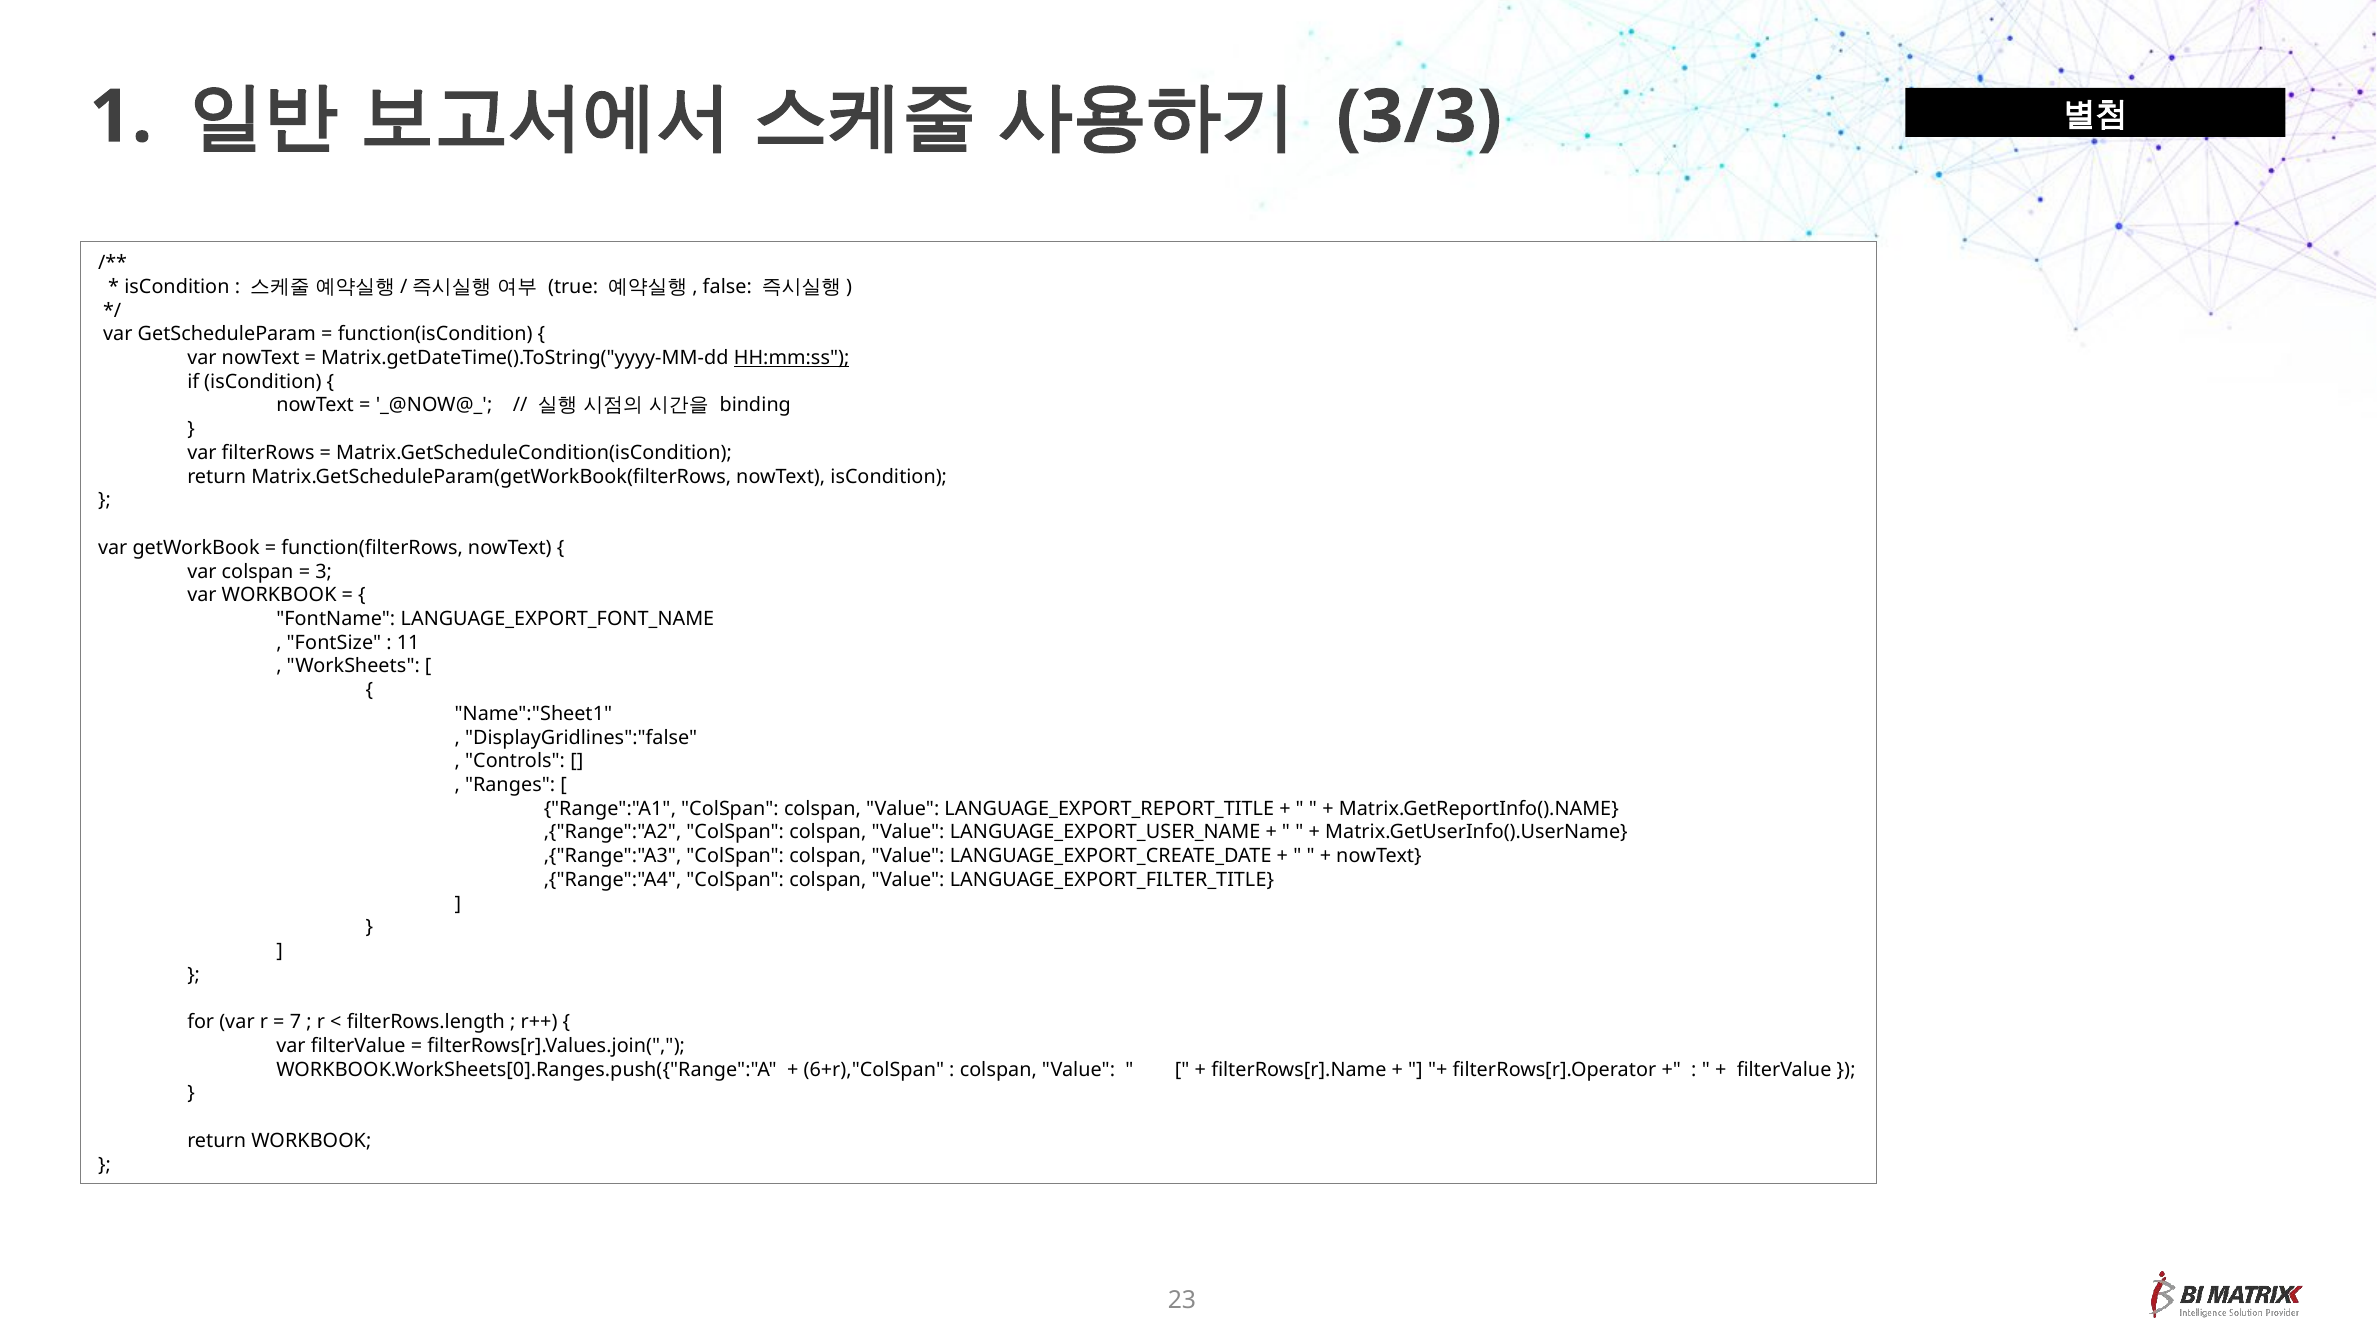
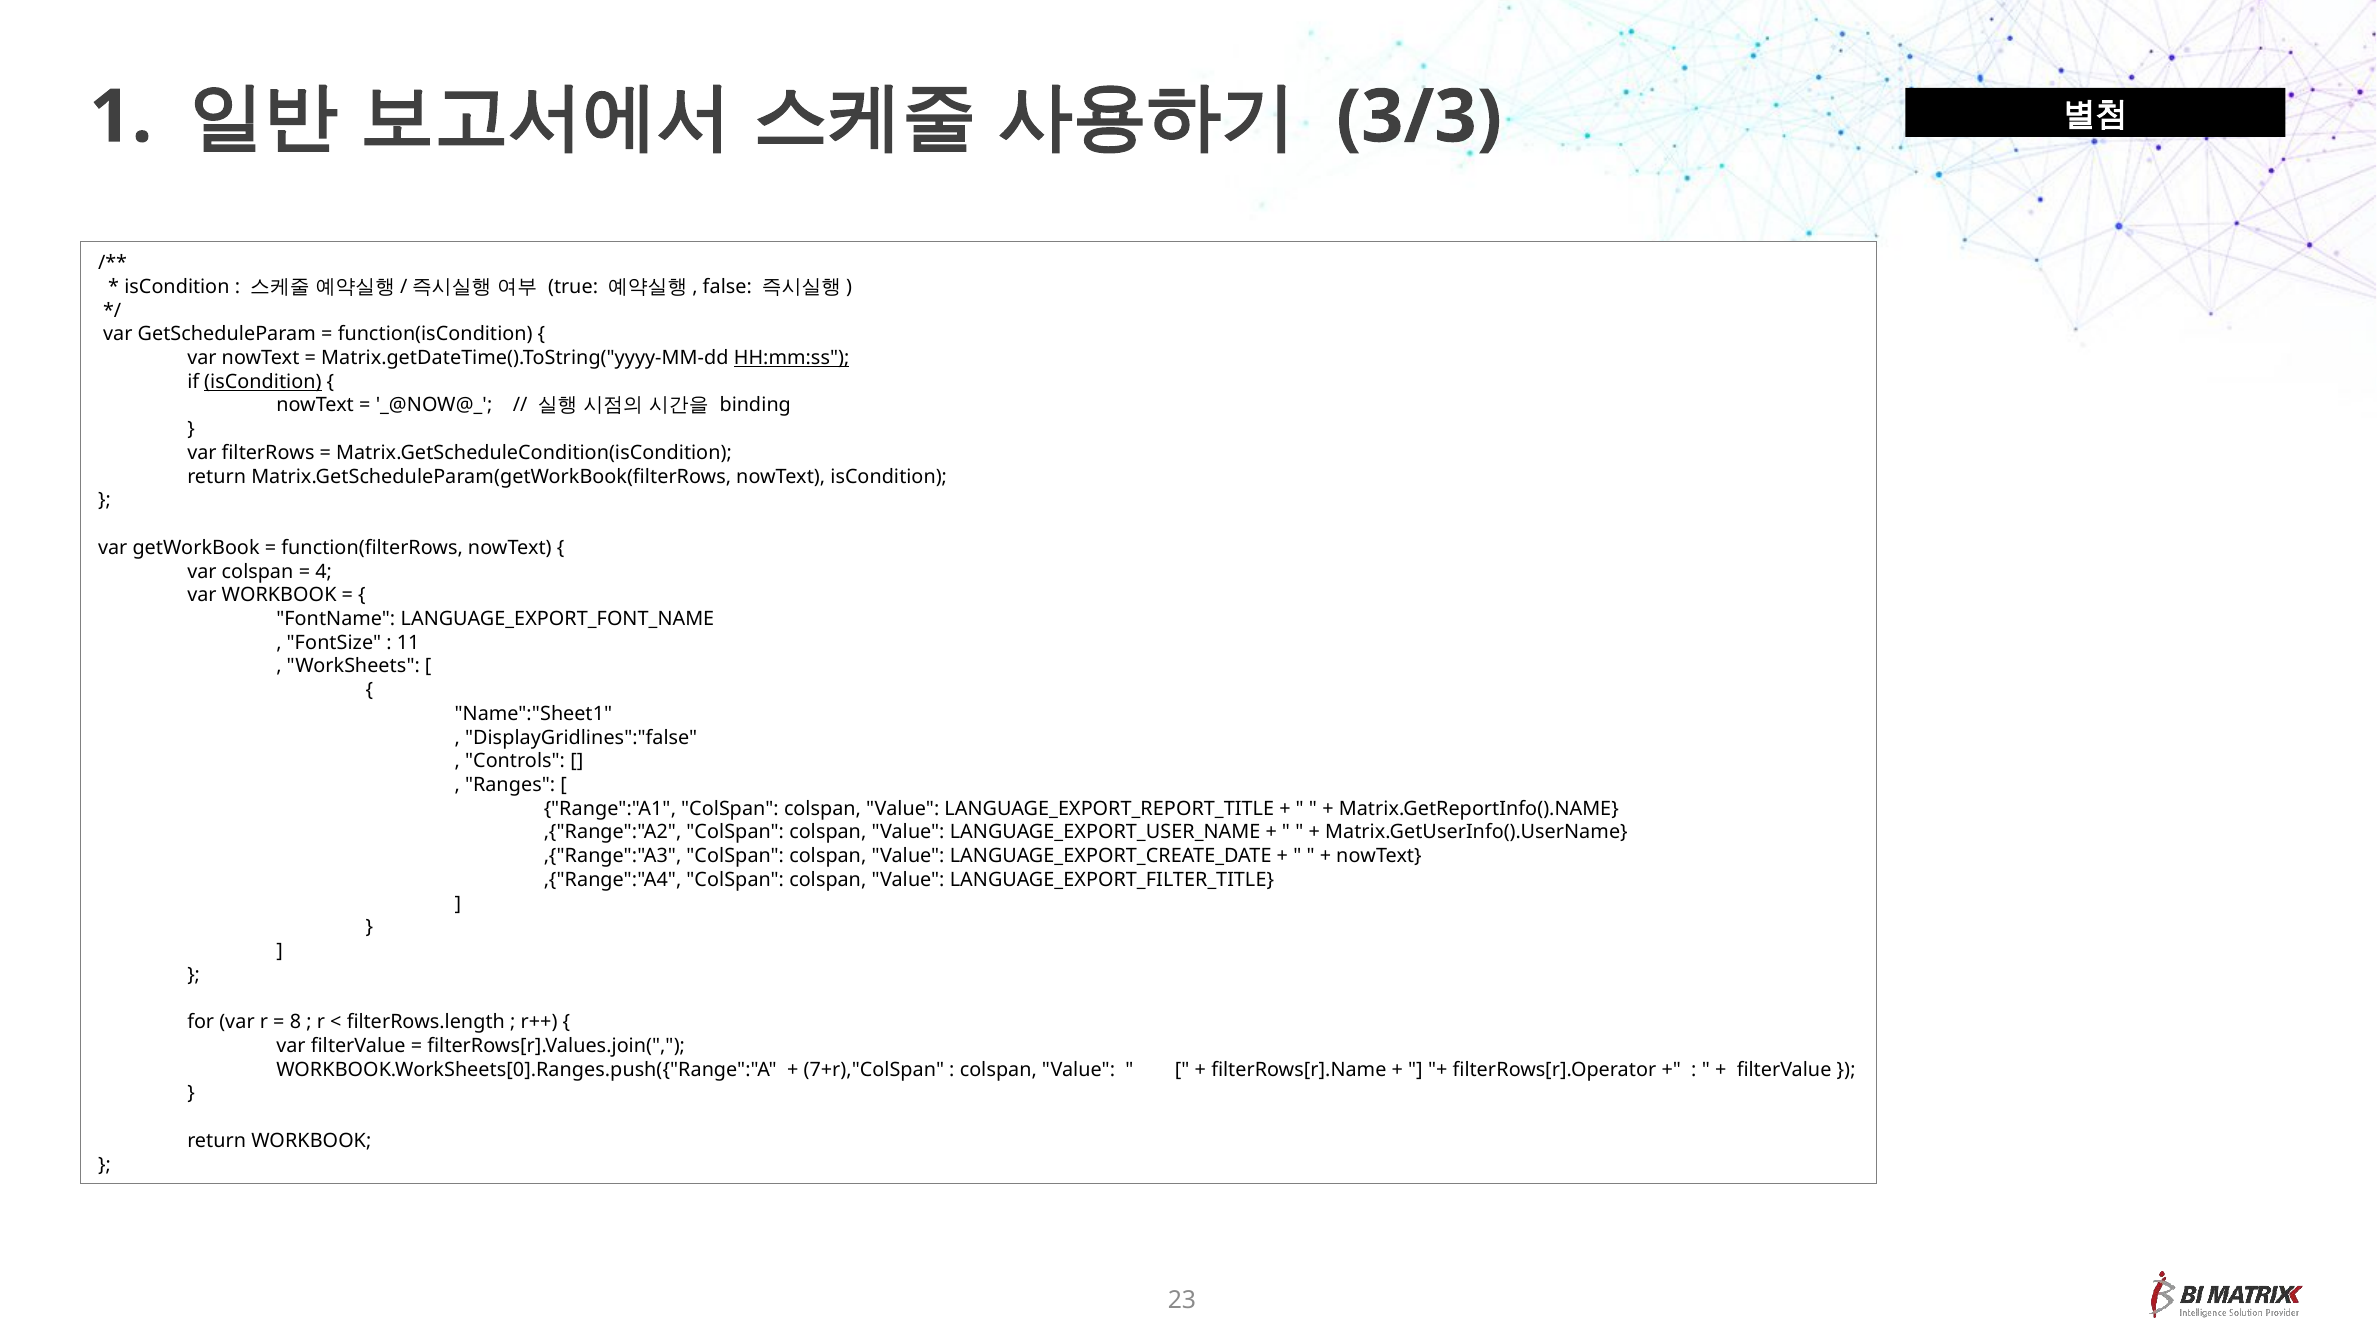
isCondition underline: none -> present (263, 382)
3: 3 -> 4 (324, 572)
7: 7 -> 8 (295, 1022)
6+r),"ColSpan: 6+r),"ColSpan -> 7+r),"ColSpan (874, 1070)
